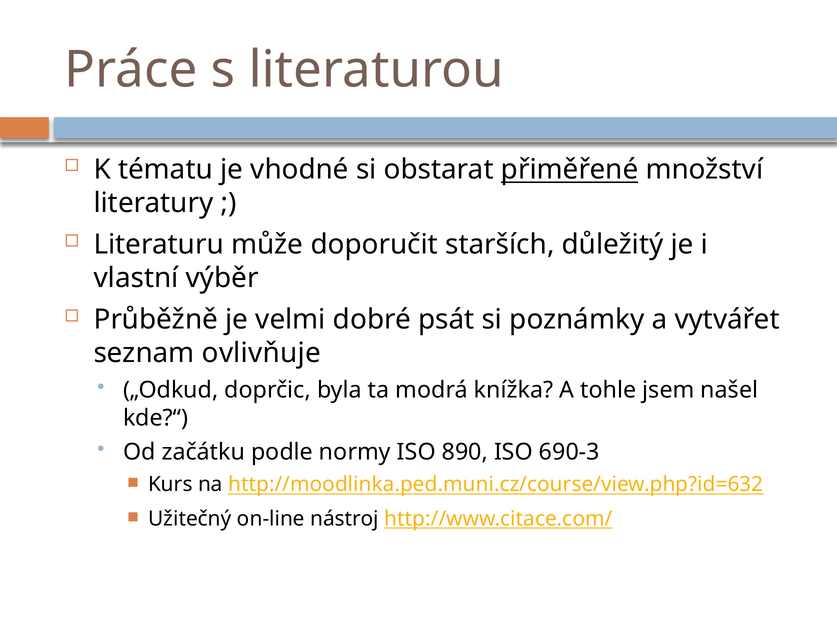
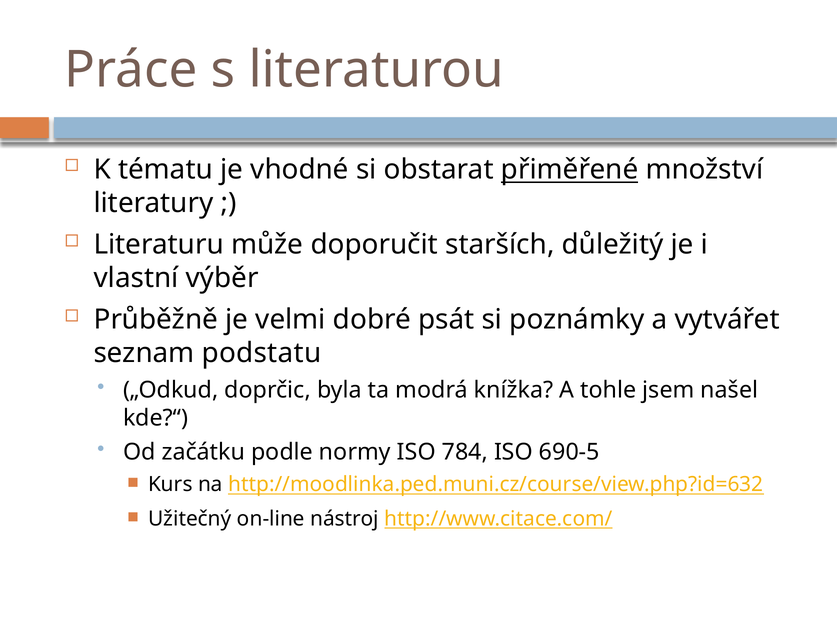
ovlivňuje: ovlivňuje -> podstatu (262, 353)
890: 890 -> 784 (465, 452)
690-3: 690-3 -> 690-5 (569, 452)
